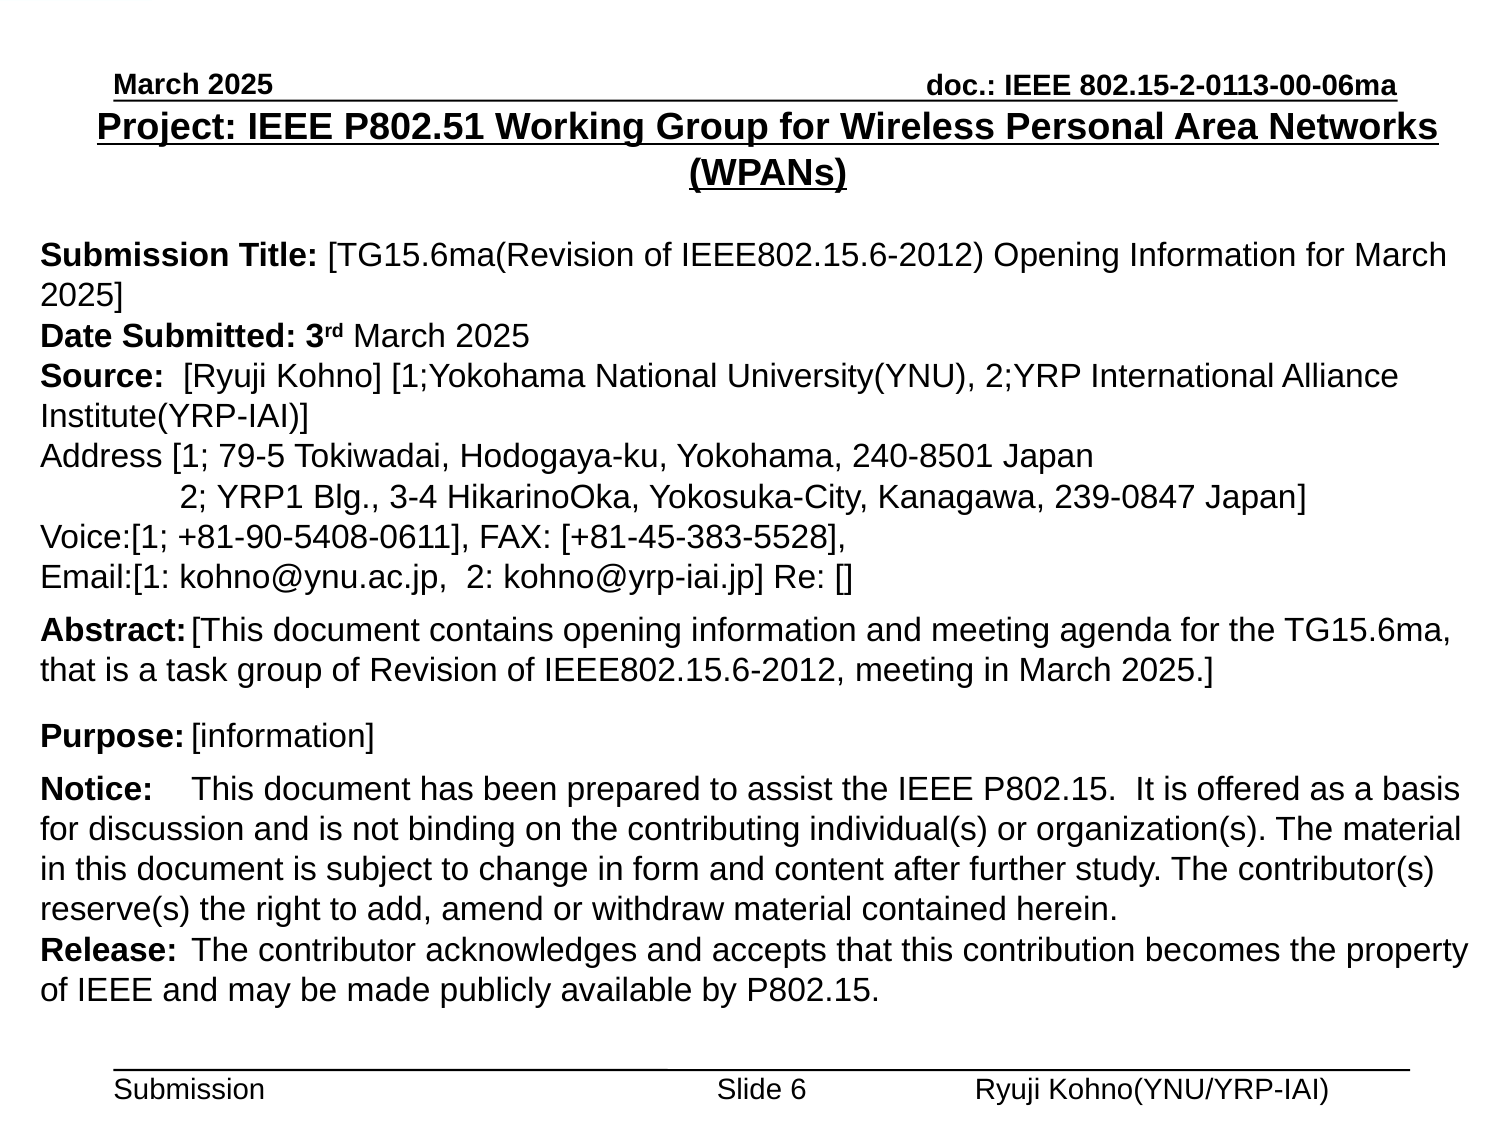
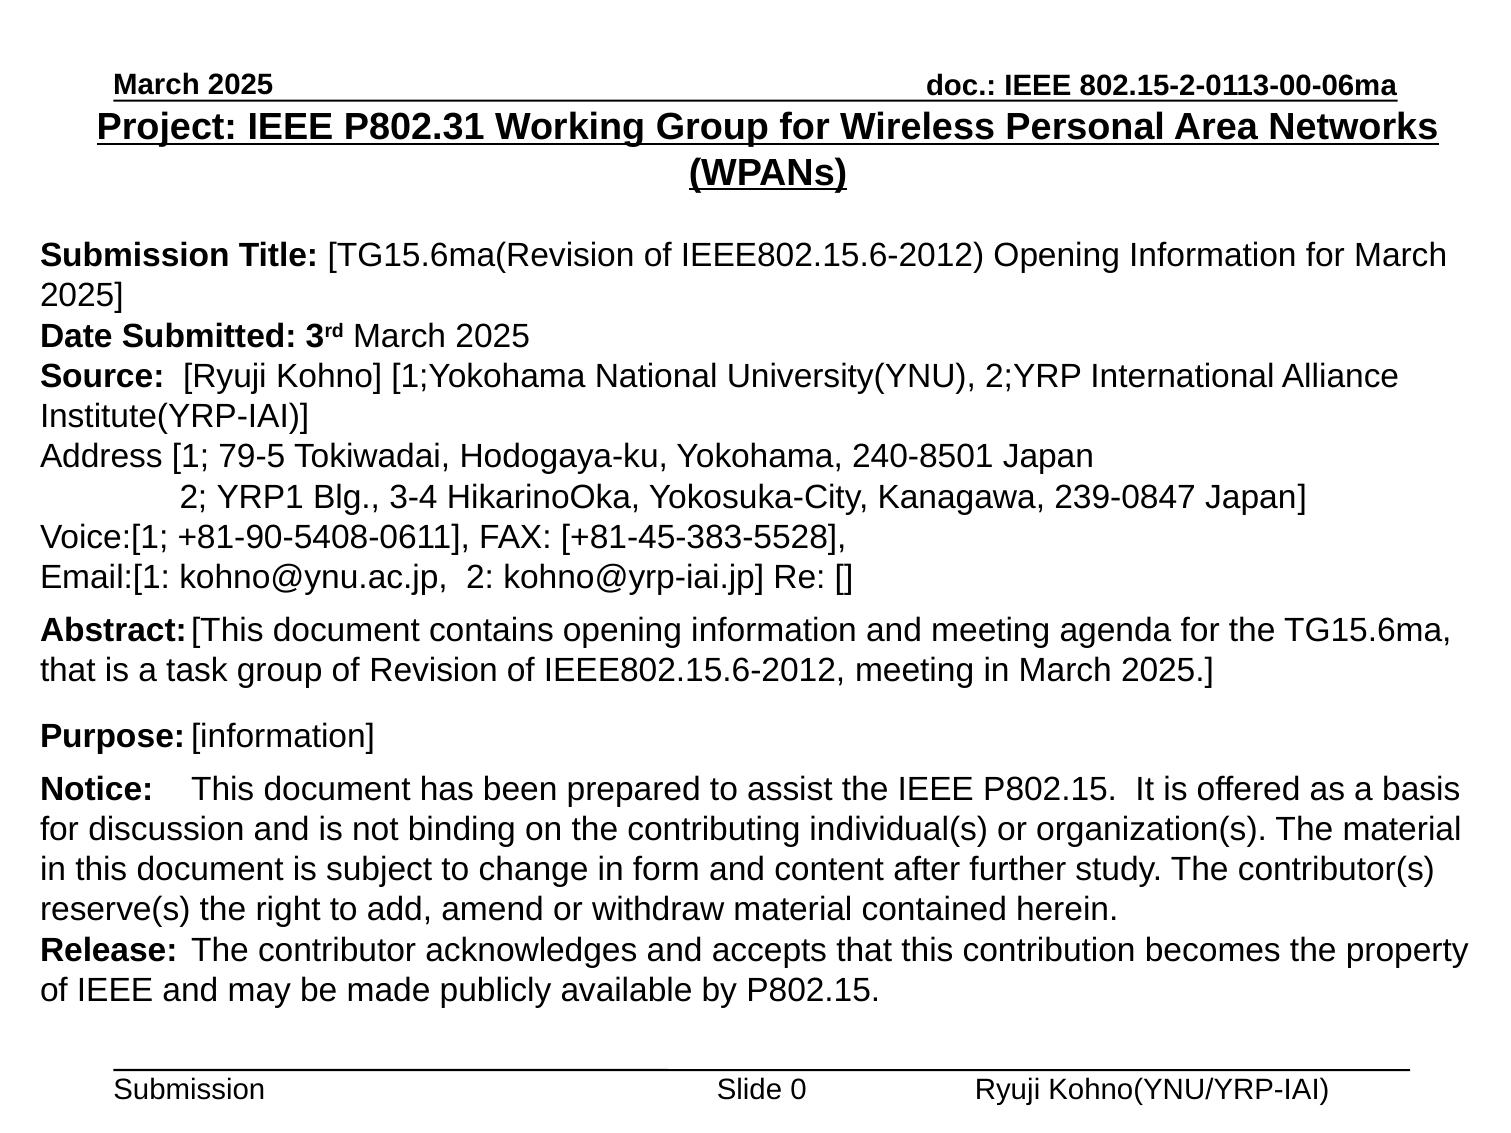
P802.51: P802.51 -> P802.31 (414, 127)
6: 6 -> 0 (799, 1090)
